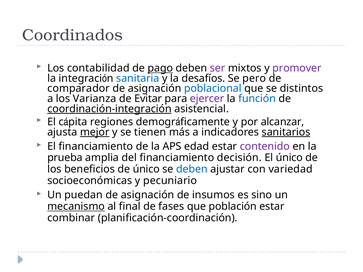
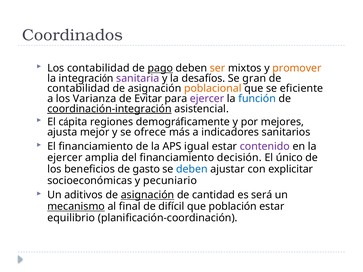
ser colour: purple -> orange (218, 68)
promover colour: purple -> orange (297, 68)
sanitaria colour: blue -> purple (138, 78)
pero: pero -> gran (254, 78)
comparador: comparador -> contabilidad (79, 89)
poblacional colour: blue -> orange (213, 89)
distintos: distintos -> eficiente (302, 89)
alcanzar: alcanzar -> mejores (282, 122)
mejor underline: present -> none (95, 132)
tienen: tienen -> ofrece (150, 132)
sanitarios underline: present -> none (286, 132)
edad: edad -> igual (197, 146)
prueba: prueba -> ejercer (65, 158)
de único: único -> gasto (146, 169)
variedad: variedad -> explicitar (291, 169)
puedan: puedan -> aditivos (84, 195)
asignación underline: none -> present (148, 195)
insumos: insumos -> cantidad (214, 195)
sino: sino -> será (262, 195)
fases: fases -> difícil (171, 207)
combinar: combinar -> equilibrio (71, 218)
